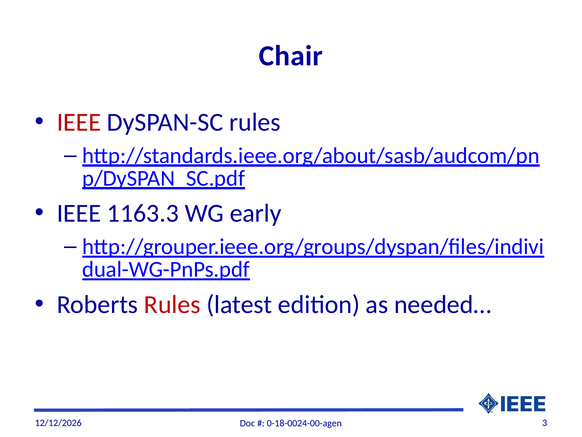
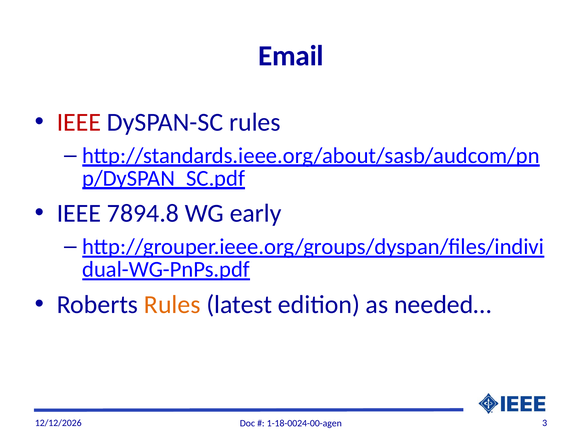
Chair: Chair -> Email (291, 56)
1163.3: 1163.3 -> 7894.8 (143, 213)
Rules colour: red -> orange (172, 304)
0-18-0024-00-agen: 0-18-0024-00-agen -> 1-18-0024-00-agen (304, 423)
